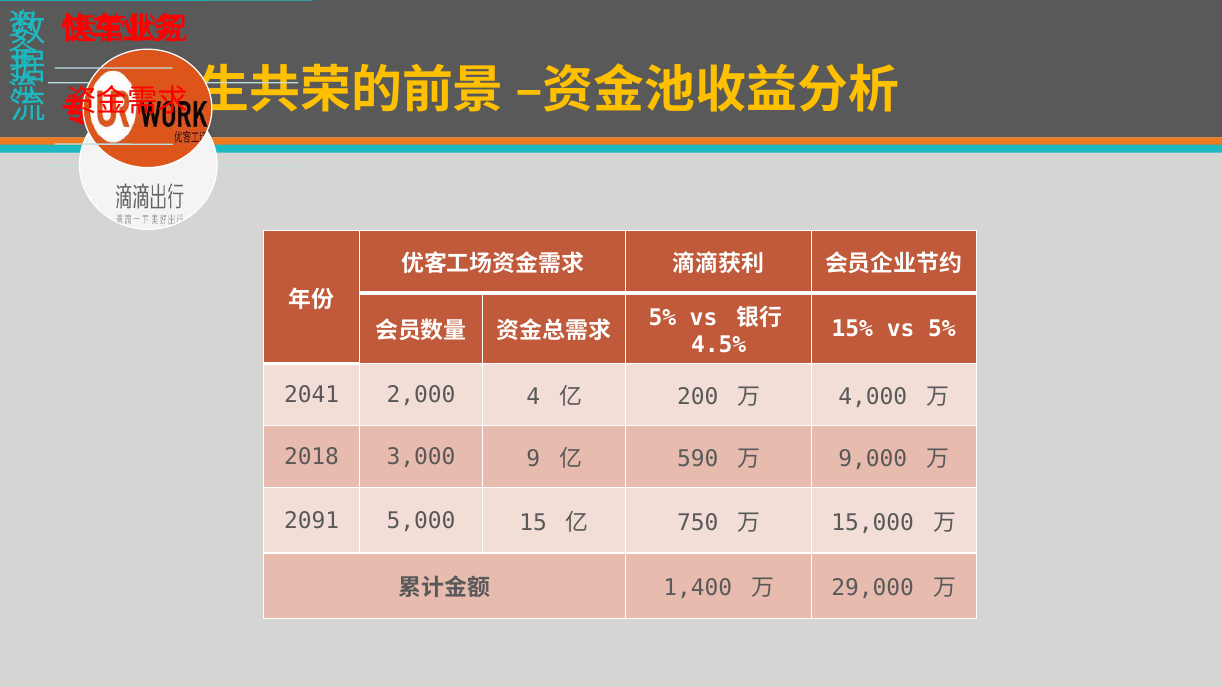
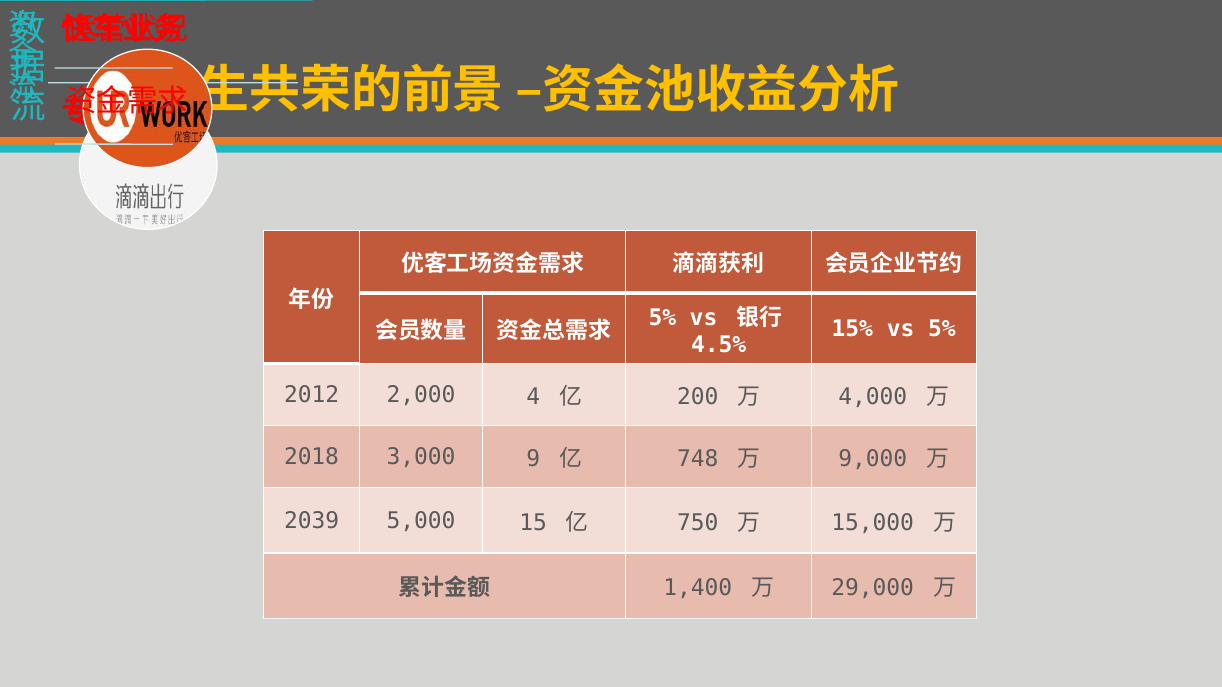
2041: 2041 -> 2012 (312, 395)
590: 590 -> 748 (698, 459)
2091: 2091 -> 2039 (312, 521)
